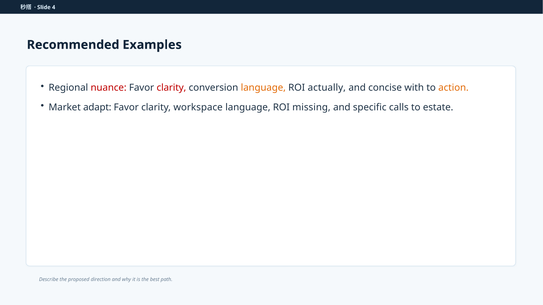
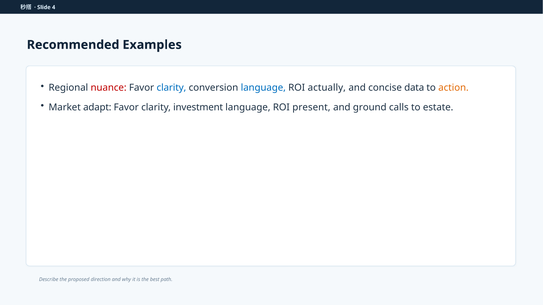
clarity colour: red -> blue (171, 88)
language colour: orange -> blue (263, 88)
with: with -> data (414, 88)
workspace: workspace -> investment (198, 107)
missing: missing -> present (311, 107)
specific: specific -> ground (370, 107)
